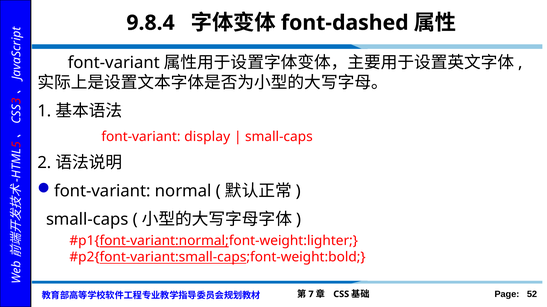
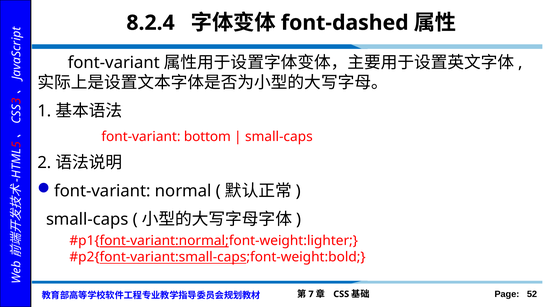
9.8.4: 9.8.4 -> 8.2.4 (151, 23)
display: display -> bottom (207, 137)
